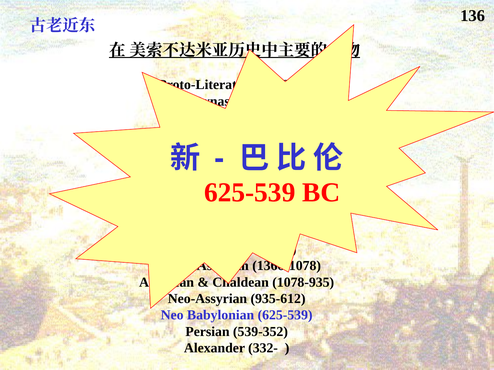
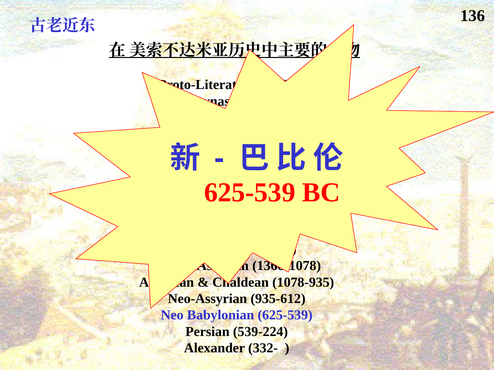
539-352: 539-352 -> 539-224 (260, 332)
